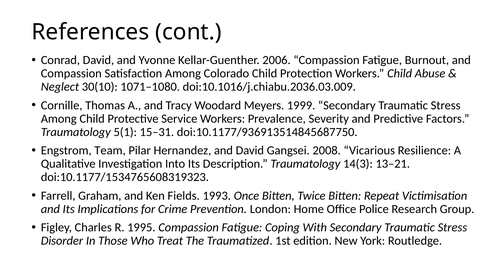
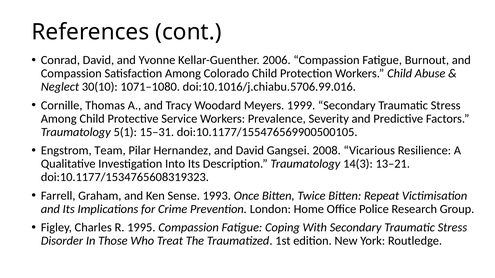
doi:10.1016/j.chiabu.2036.03.009: doi:10.1016/j.chiabu.2036.03.009 -> doi:10.1016/j.chiabu.5706.99.016 (269, 87)
doi:10.1177/936913514845687750: doi:10.1177/936913514845687750 -> doi:10.1177/155476569900500105 (267, 132)
Fields: Fields -> Sense (184, 196)
